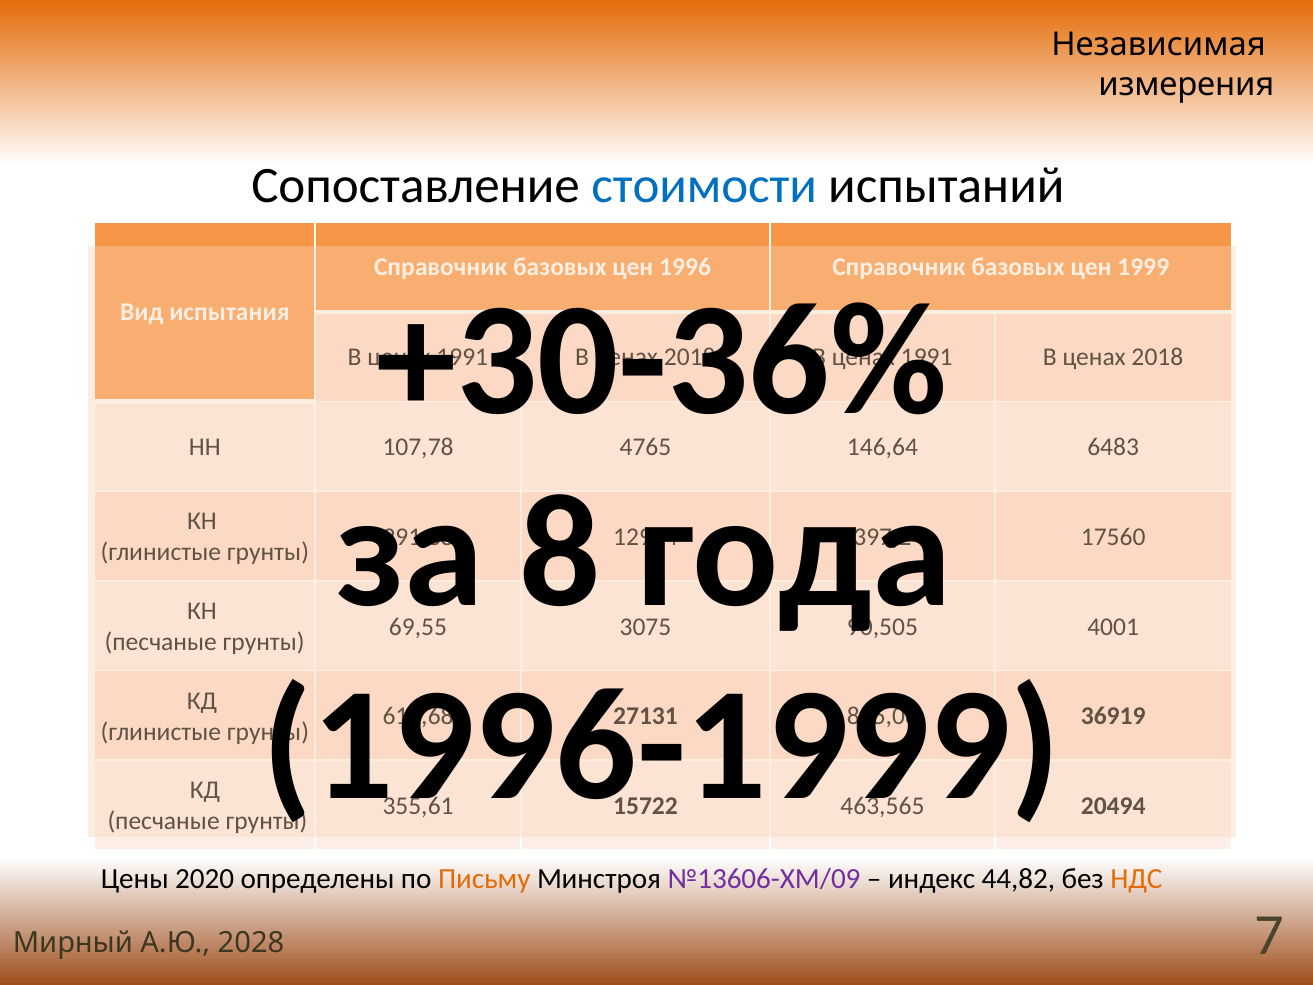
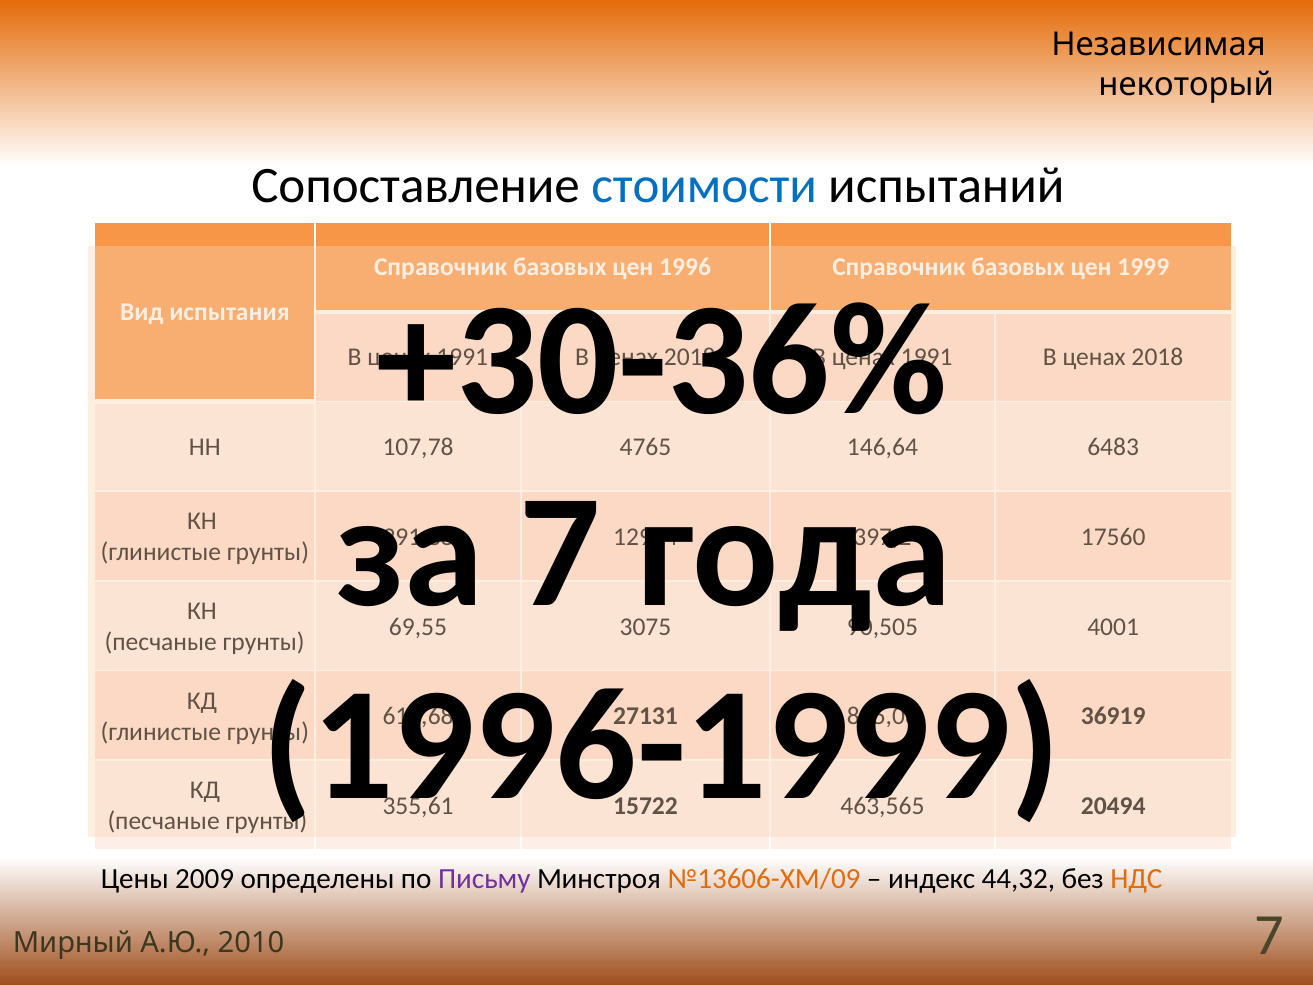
измерения: измерения -> некоторый (1186, 85)
8: 8 -> 7 (560, 553)
2020: 2020 -> 2009 (205, 879)
Письму colour: orange -> purple (484, 879)
№13606-ХМ/09 colour: purple -> orange (764, 879)
44,82: 44,82 -> 44,32 (1018, 879)
2028: 2028 -> 2010 (251, 942)
